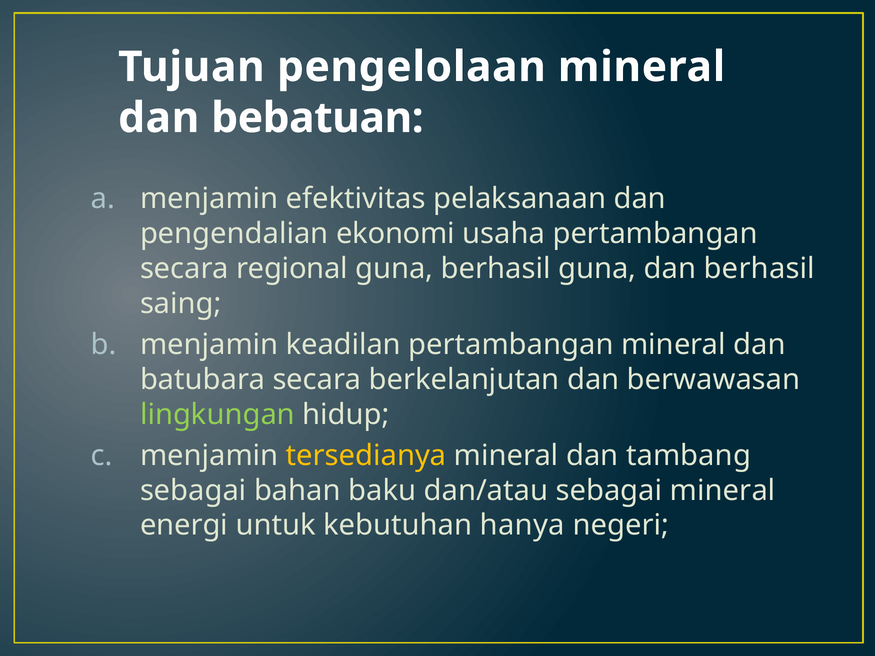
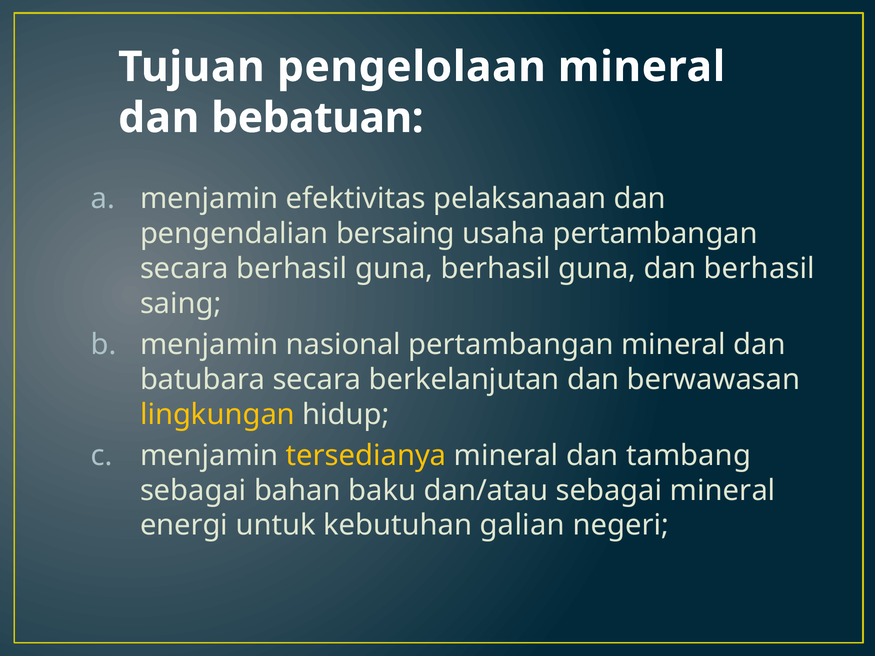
ekonomi: ekonomi -> bersaing (395, 234)
secara regional: regional -> berhasil (292, 269)
keadilan: keadilan -> nasional (343, 345)
lingkungan colour: light green -> yellow (217, 415)
hanya: hanya -> galian (522, 526)
